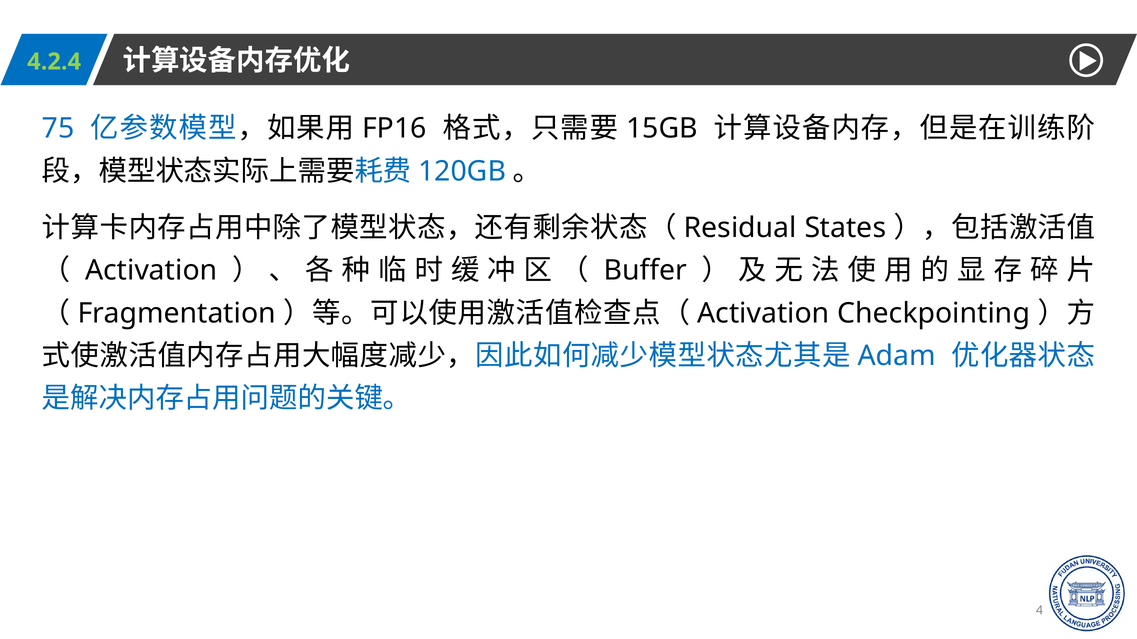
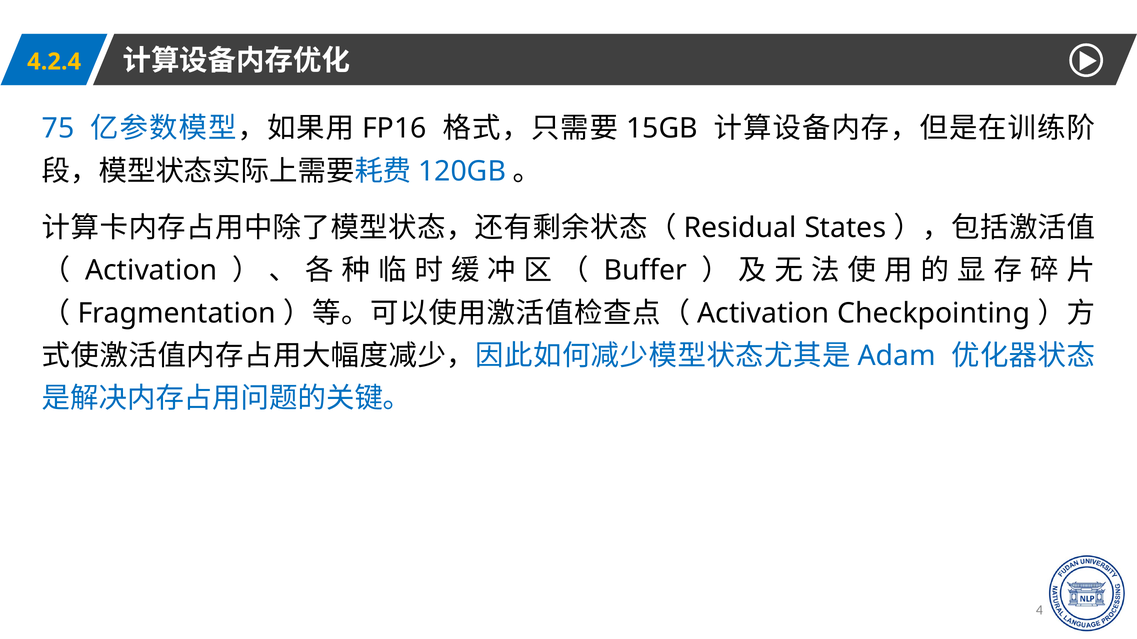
4.2.4 colour: light green -> yellow (54, 62)
